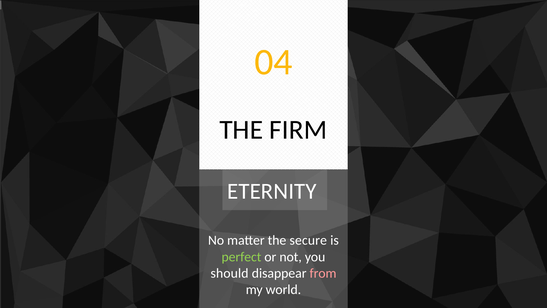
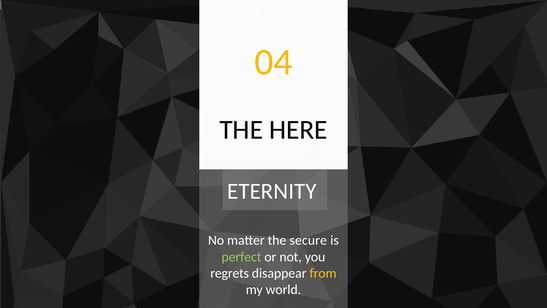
FIRM: FIRM -> HERE (298, 130)
should: should -> regrets (230, 273)
from colour: pink -> yellow (323, 273)
